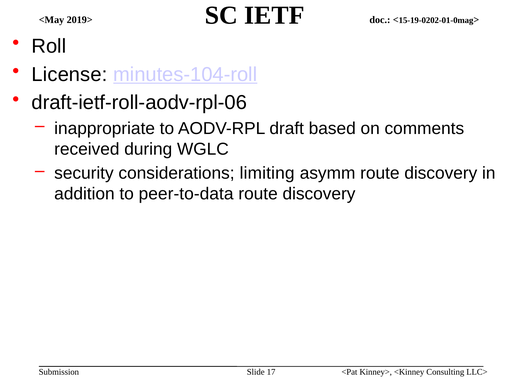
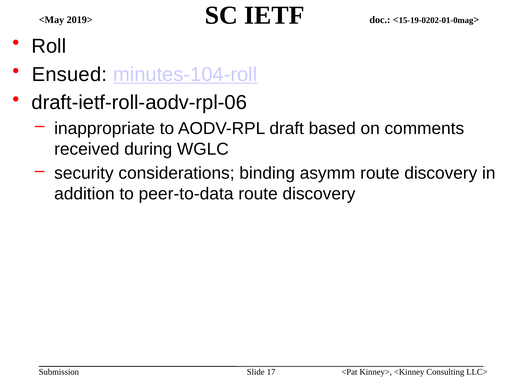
License: License -> Ensued (69, 75)
limiting: limiting -> binding (267, 173)
